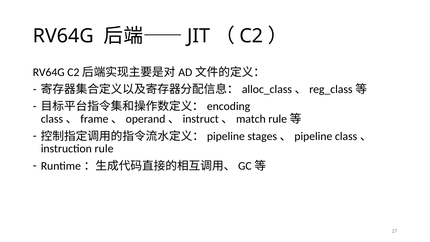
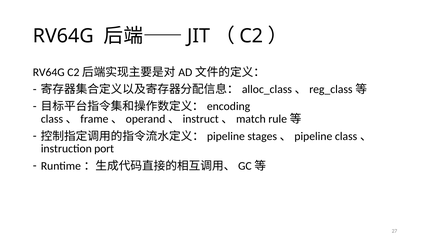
rule: rule -> port (104, 149)
